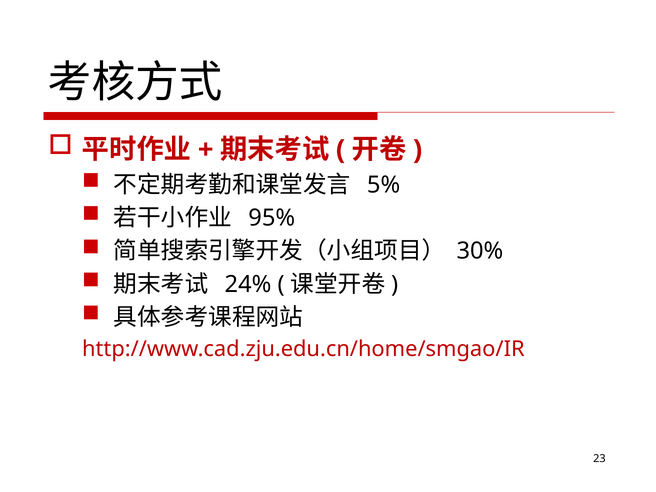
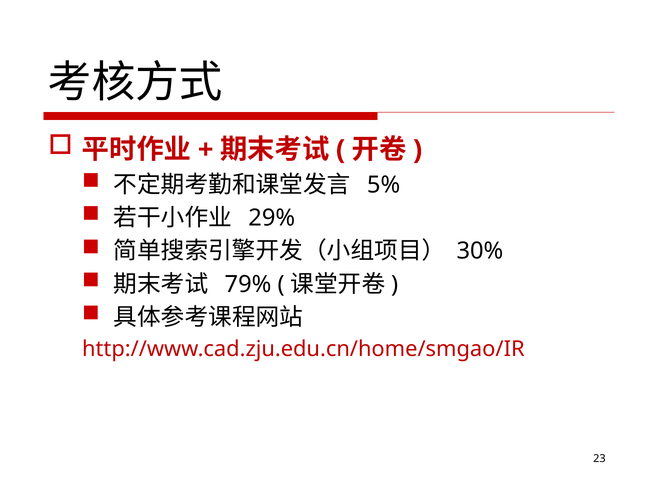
95%: 95% -> 29% (272, 218)
24%: 24% -> 79% (248, 284)
